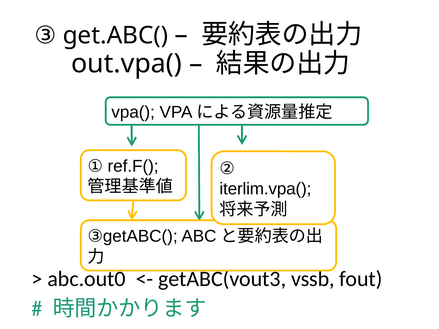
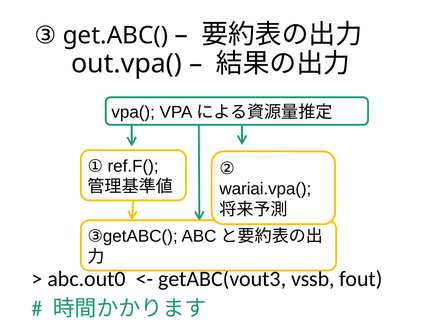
iterlim.vpa(: iterlim.vpa( -> wariai.vpa( (265, 189)
